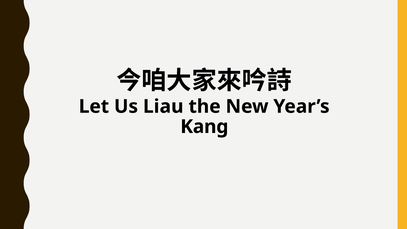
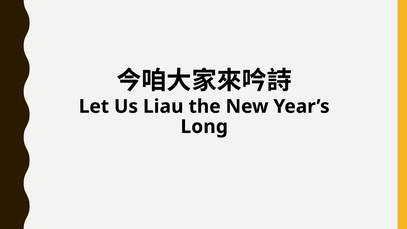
Kang: Kang -> Long (204, 127)
